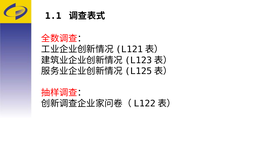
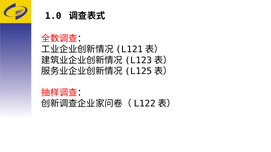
1.1: 1.1 -> 1.0 (53, 16)
